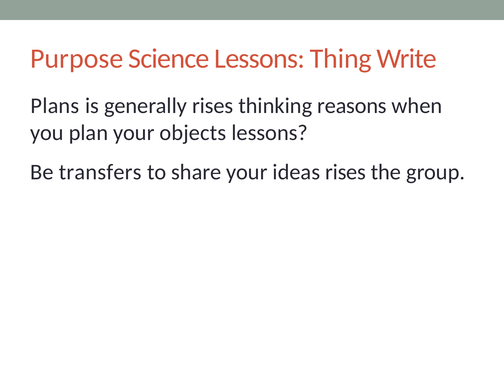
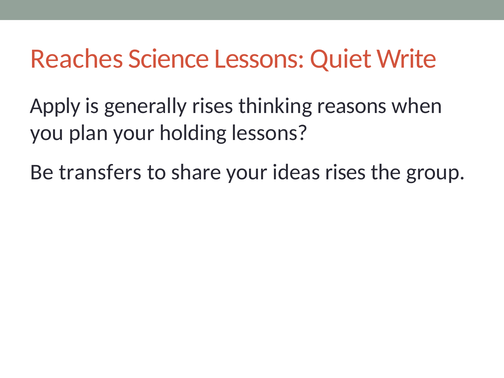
Purpose: Purpose -> Reaches (77, 59)
Thing: Thing -> Quiet (341, 59)
Plans: Plans -> Apply (55, 106)
objects: objects -> holding (193, 133)
